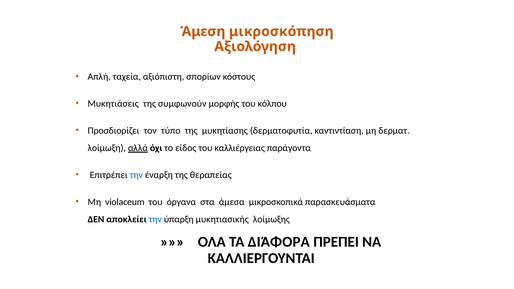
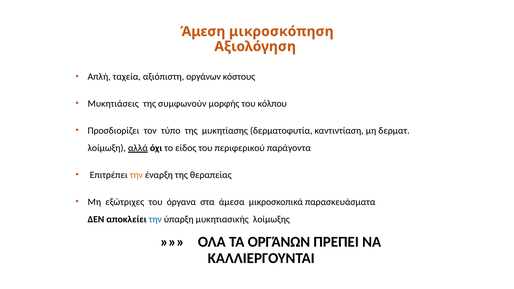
αξιόπιστη σπορίων: σπορίων -> οργάνων (204, 77)
καλλιέργειας: καλλιέργειας -> περιφερικού (240, 148)
την colour: blue -> orange (136, 175)
violaceum: violaceum -> εξώτριχες (125, 202)
ΤΑ ΔΙΆΦΟΡΑ: ΔΙΆΦΟΡΑ -> ΟΡΓΆΝΩΝ (279, 242)
